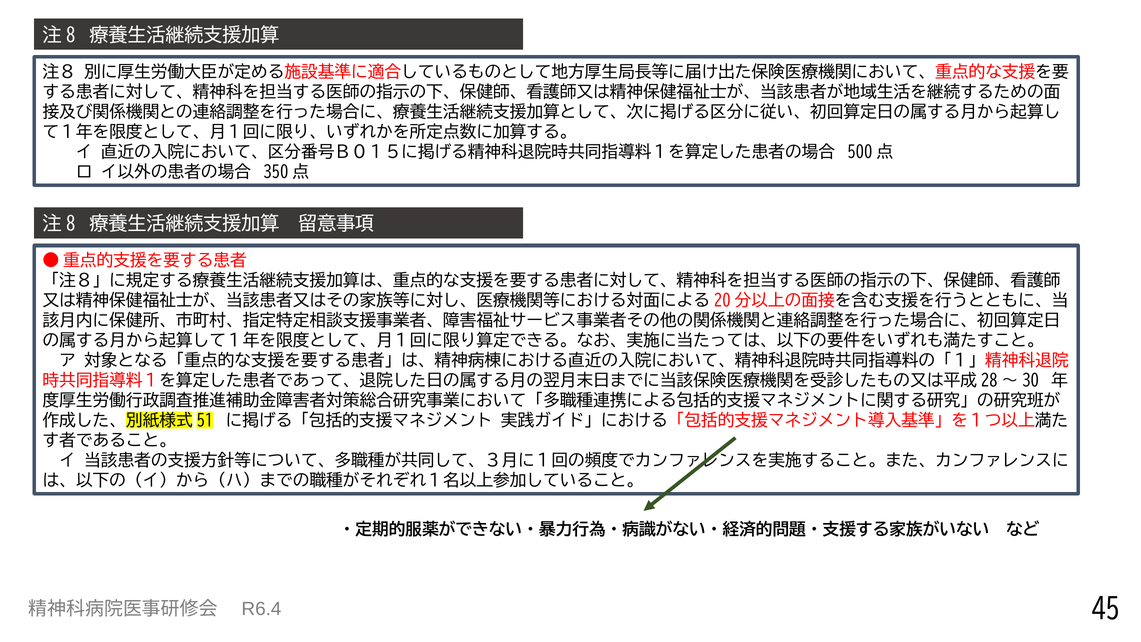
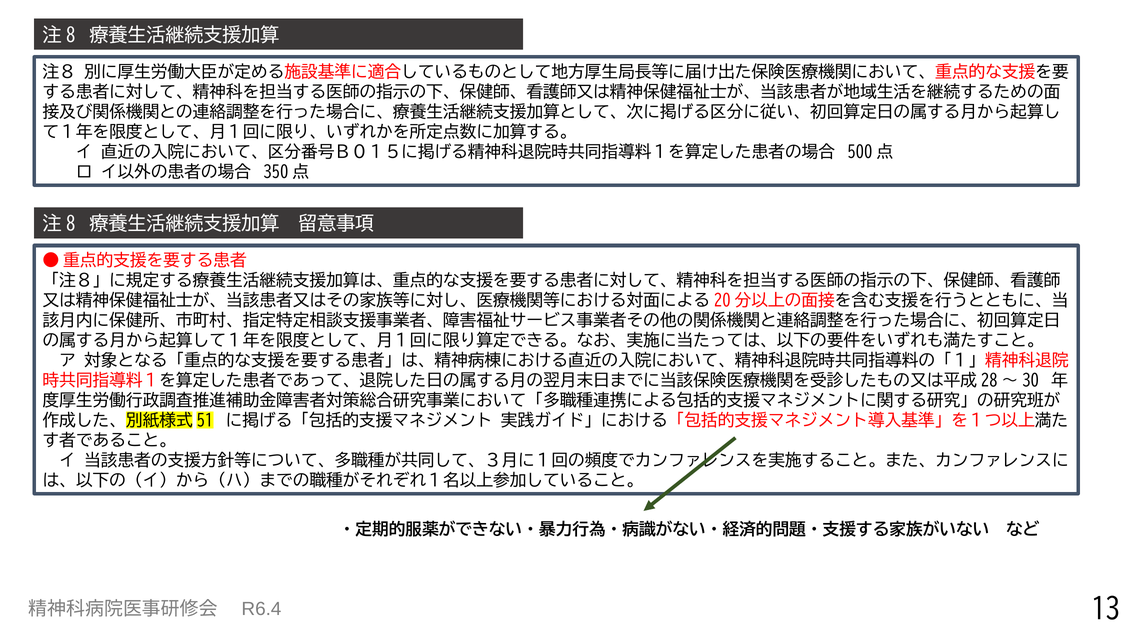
45: 45 -> 13 (1106, 609)
